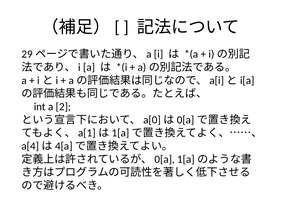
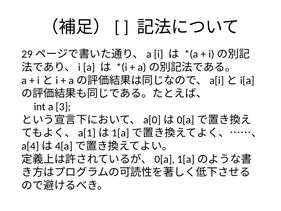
2: 2 -> 3 (63, 107)
